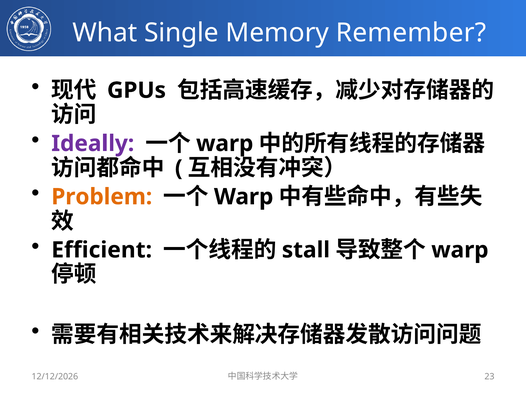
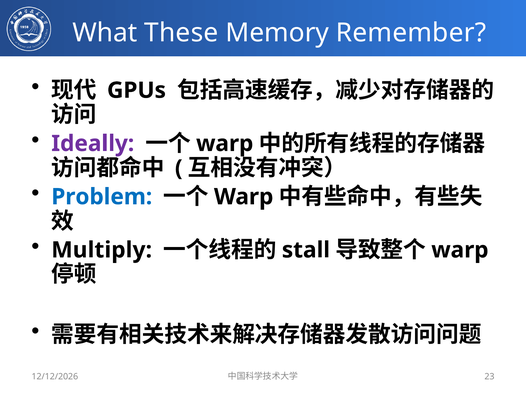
Single: Single -> These (181, 33)
Problem colour: orange -> blue (102, 197)
Efficient: Efficient -> Multiply (102, 250)
